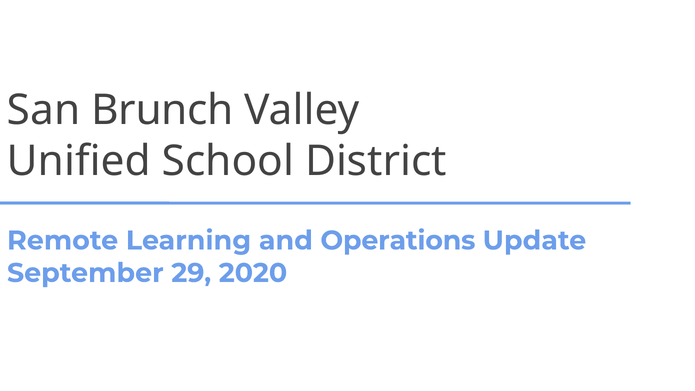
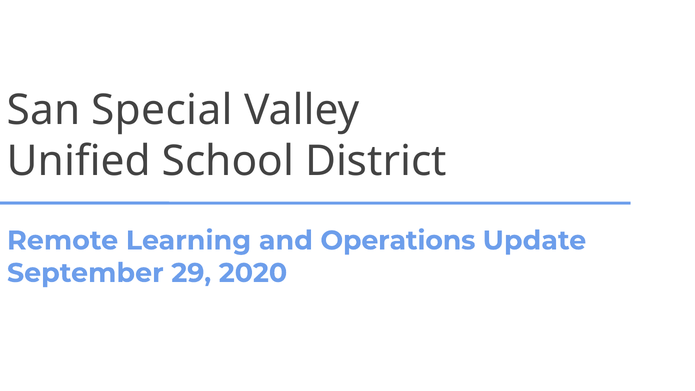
Brunch: Brunch -> Special (162, 110)
